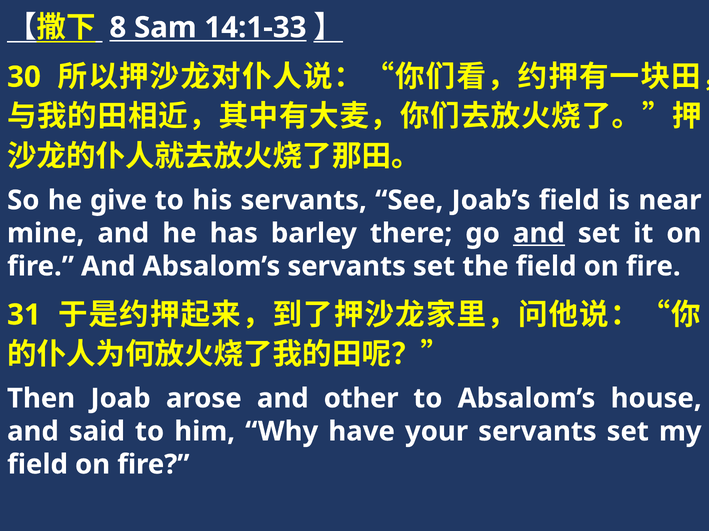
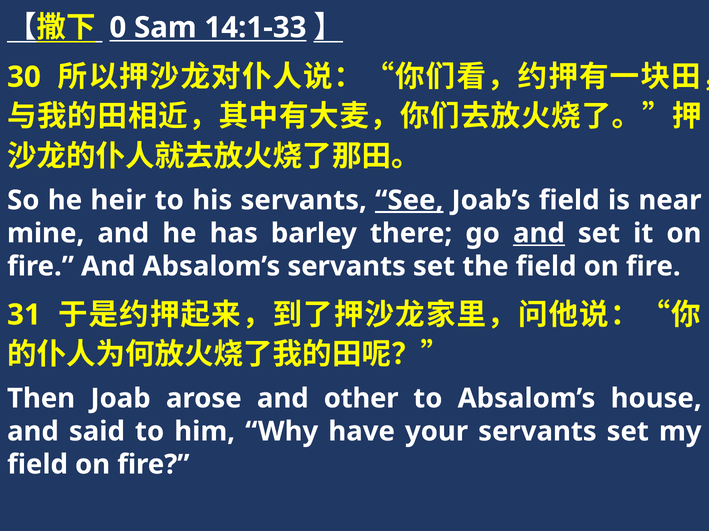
8: 8 -> 0 (118, 28)
give: give -> heir (118, 201)
See underline: none -> present (409, 201)
